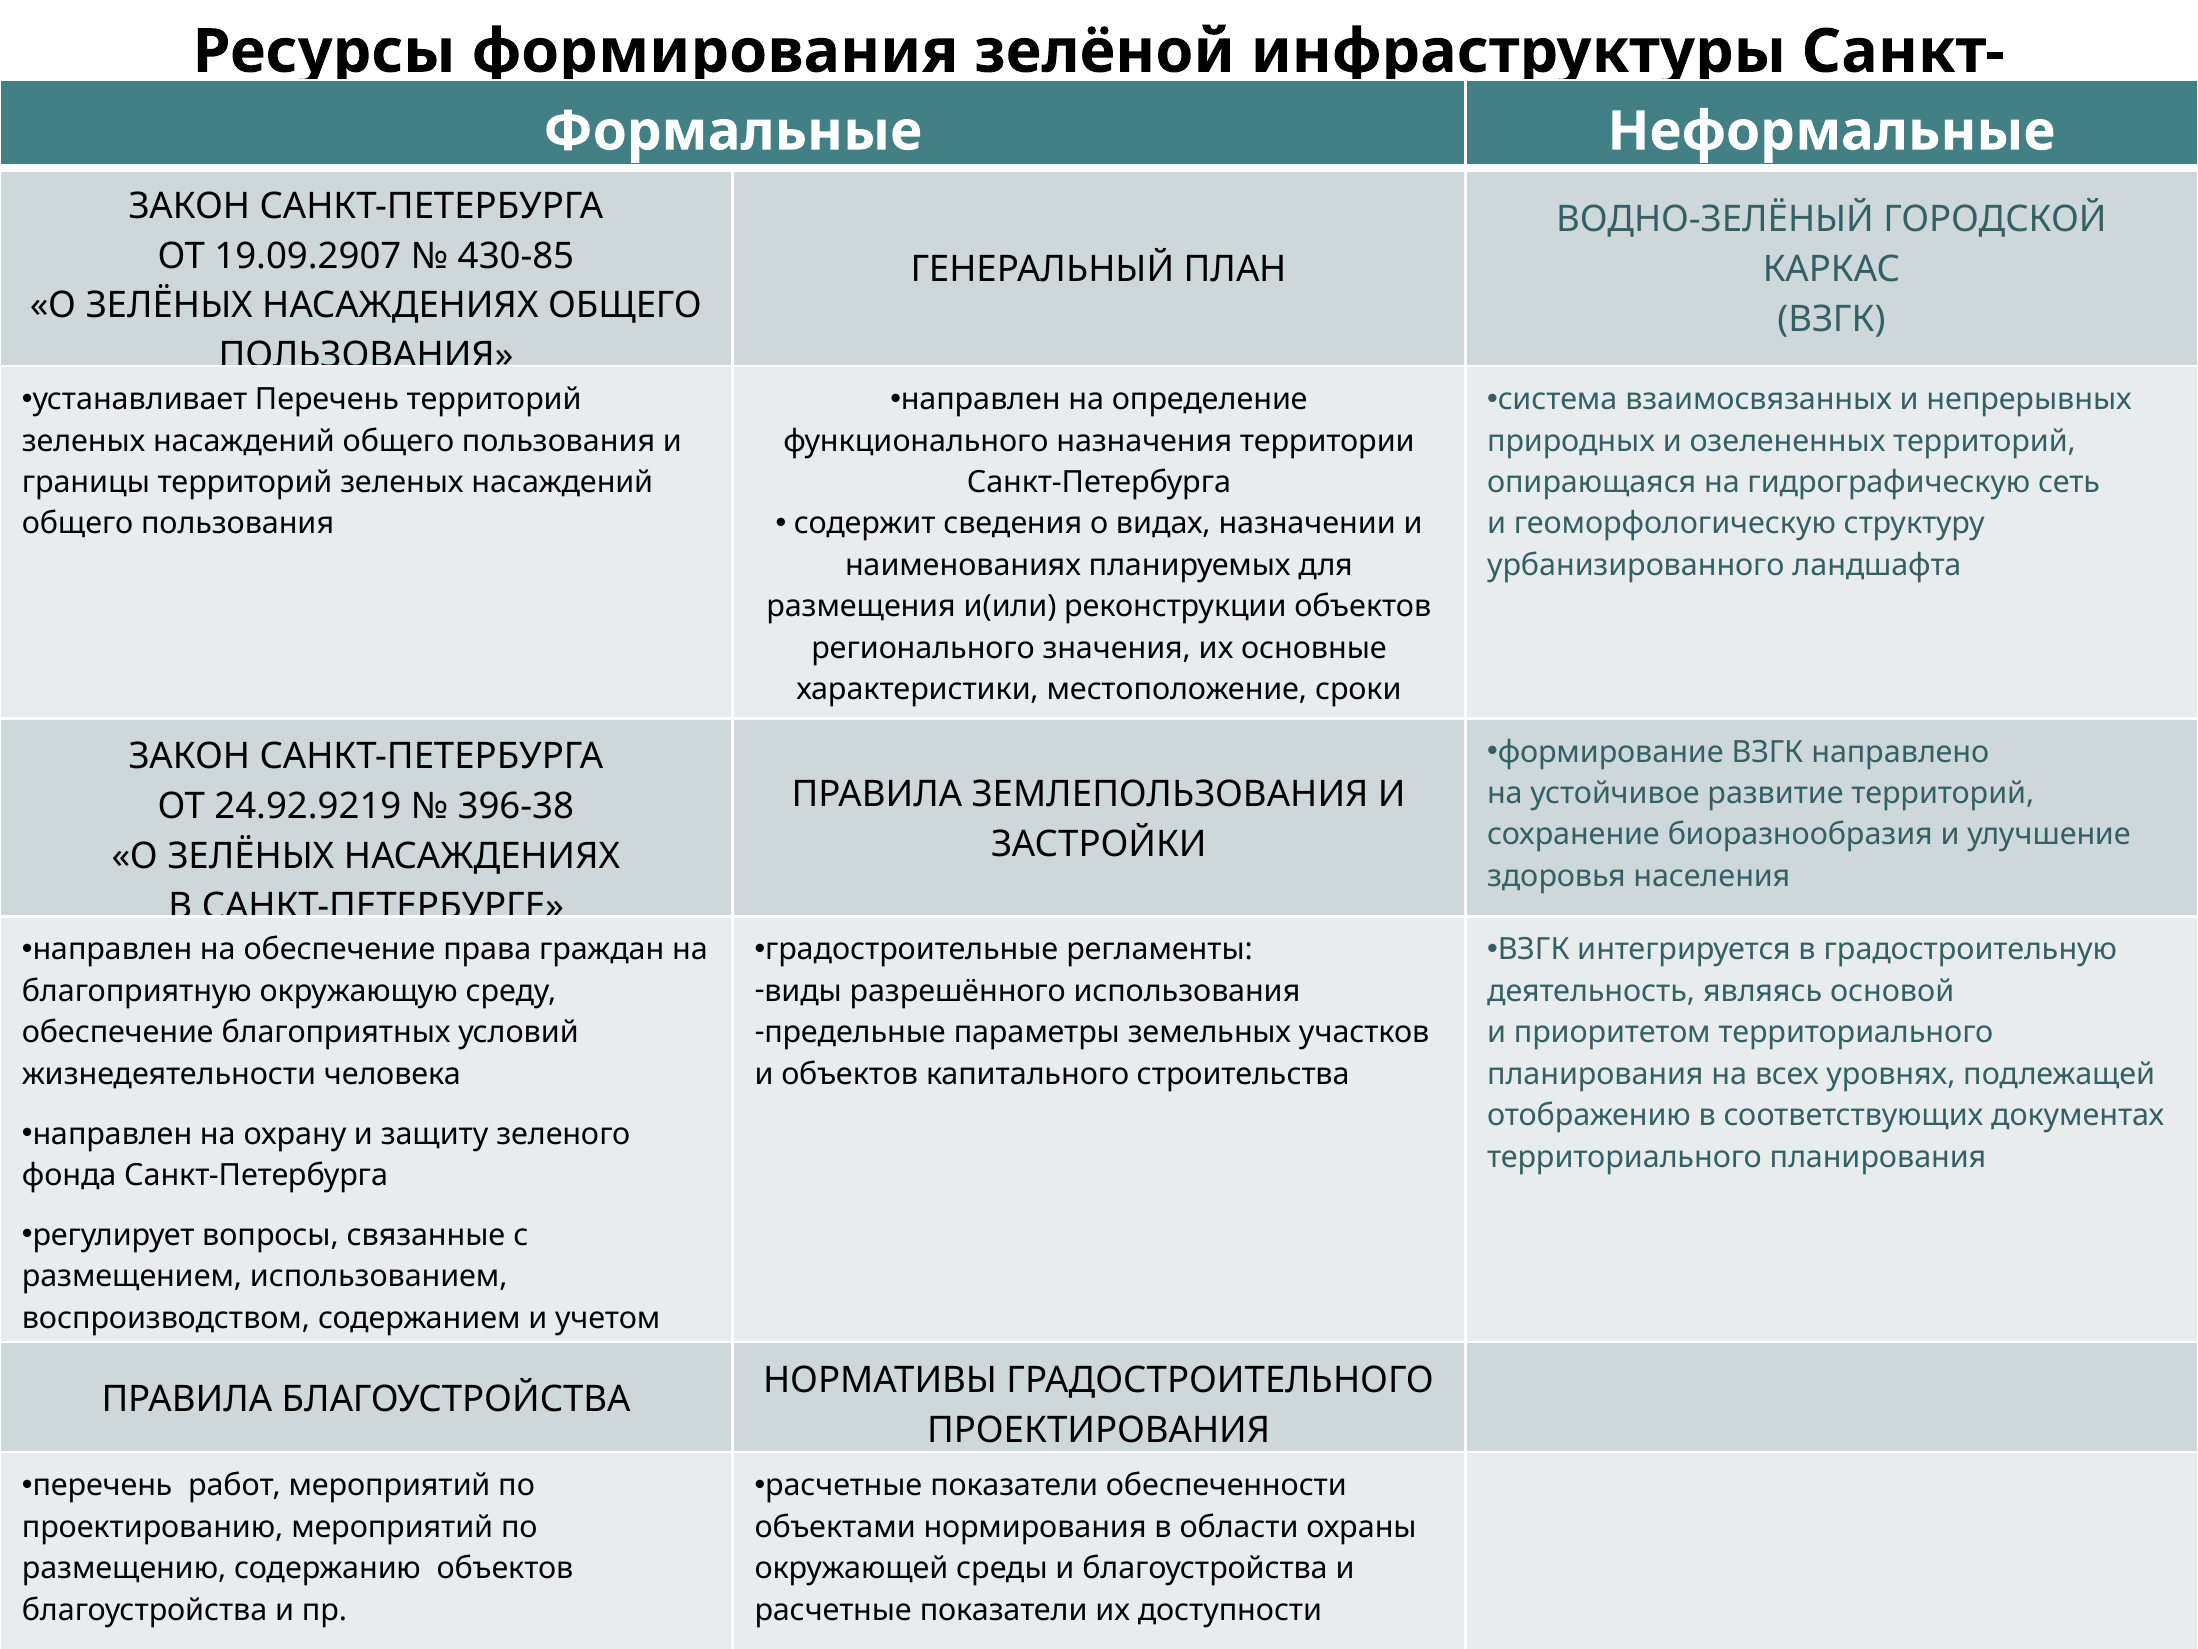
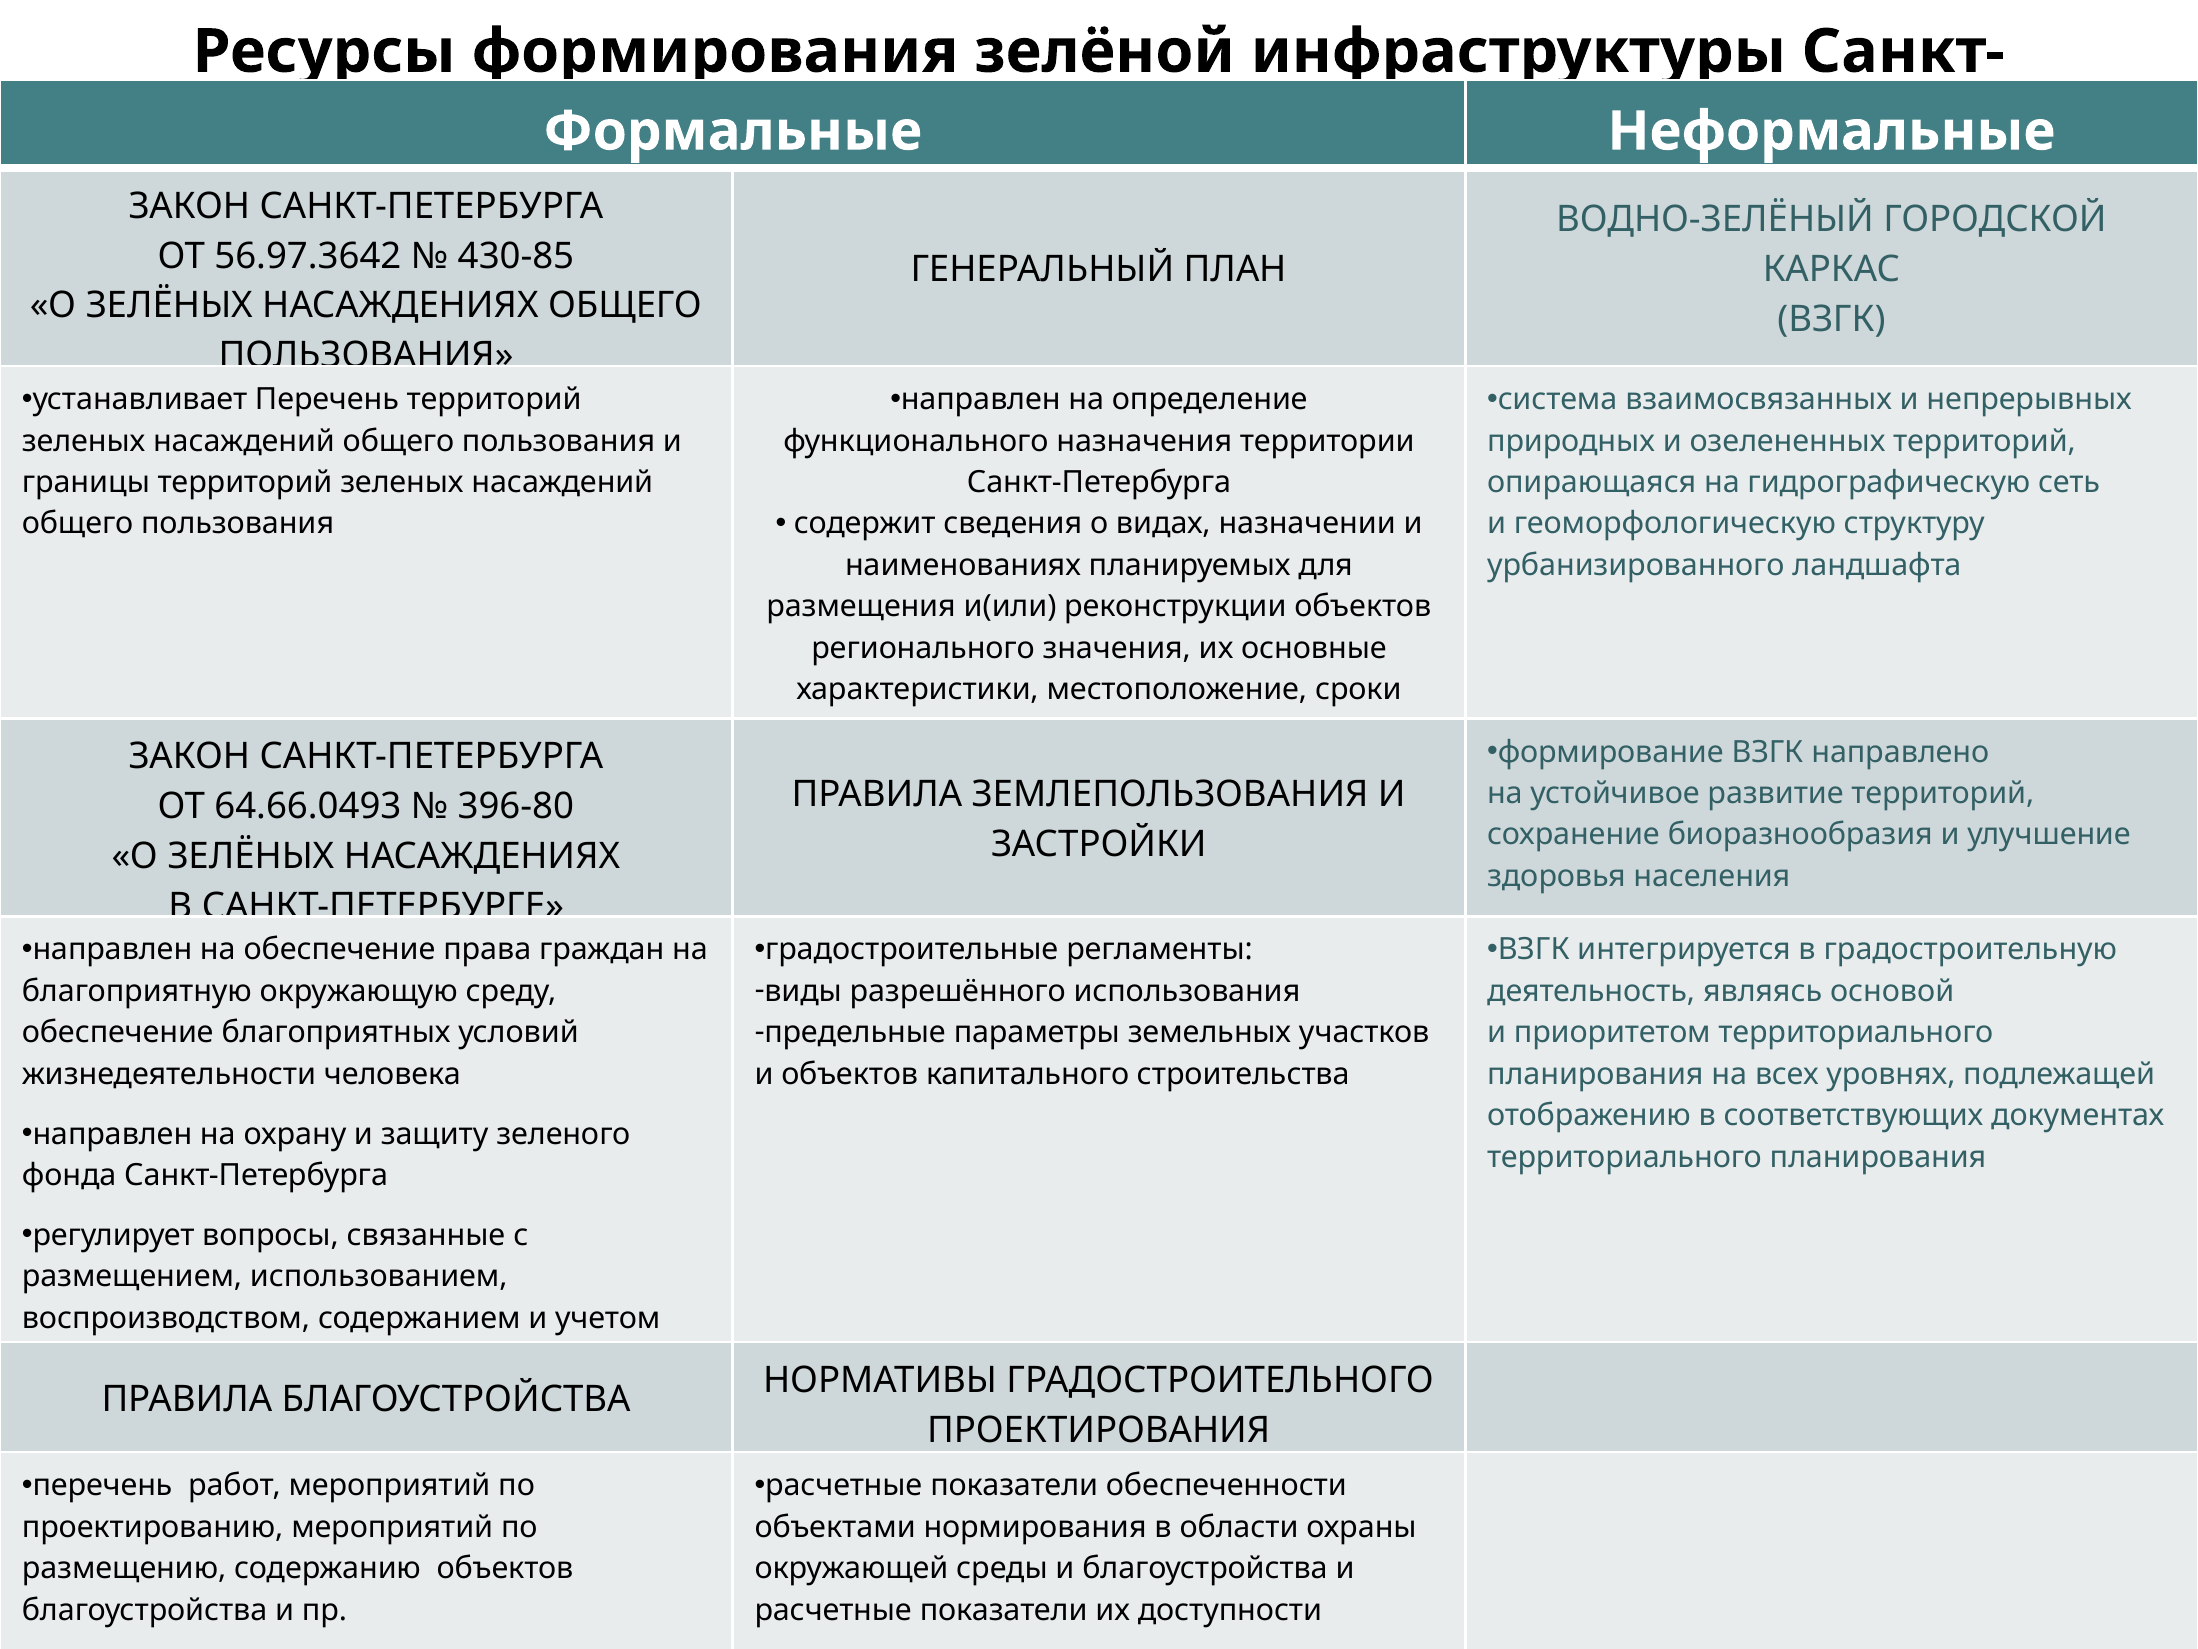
19.09.2907: 19.09.2907 -> 56.97.3642 (308, 256)
24.92.9219: 24.92.9219 -> 64.66.0493 (308, 806)
396-38: 396-38 -> 396-80 (516, 806)
